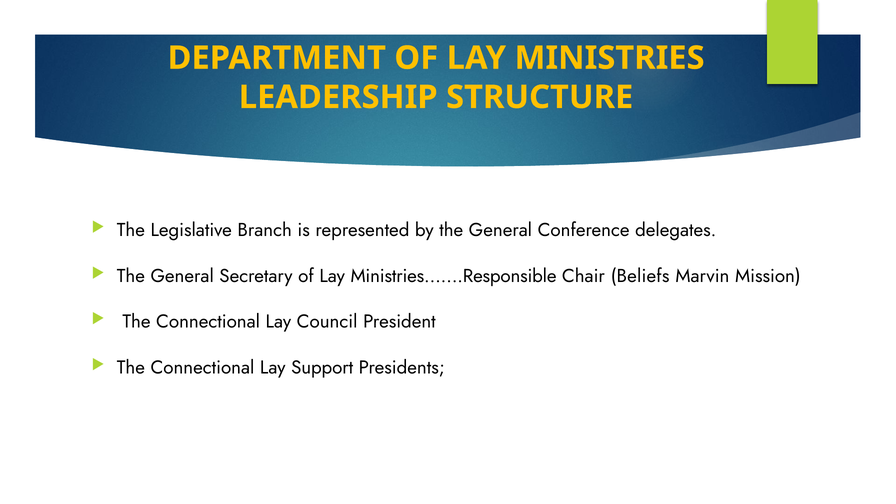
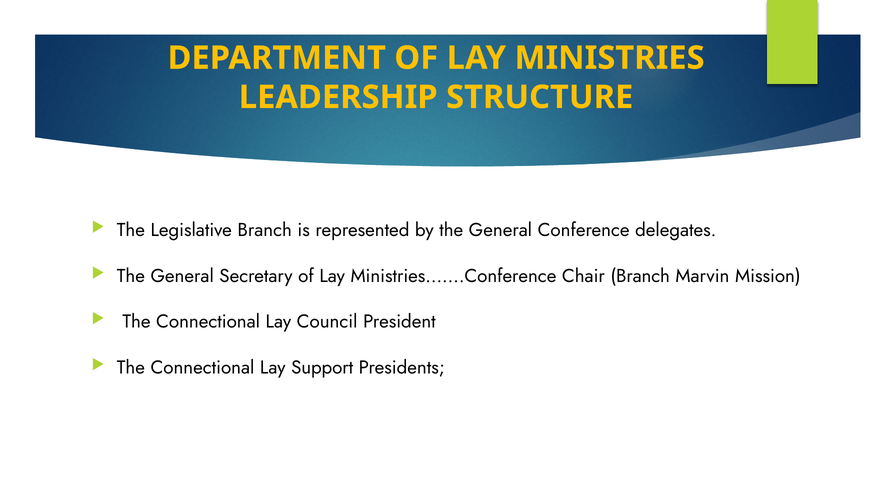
Ministries…….Responsible: Ministries…….Responsible -> Ministries…….Conference (453, 276)
Chair Beliefs: Beliefs -> Branch (640, 276)
